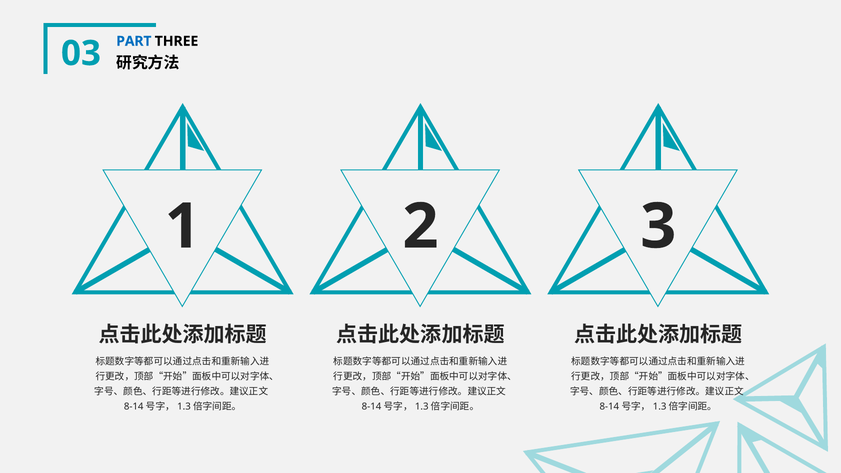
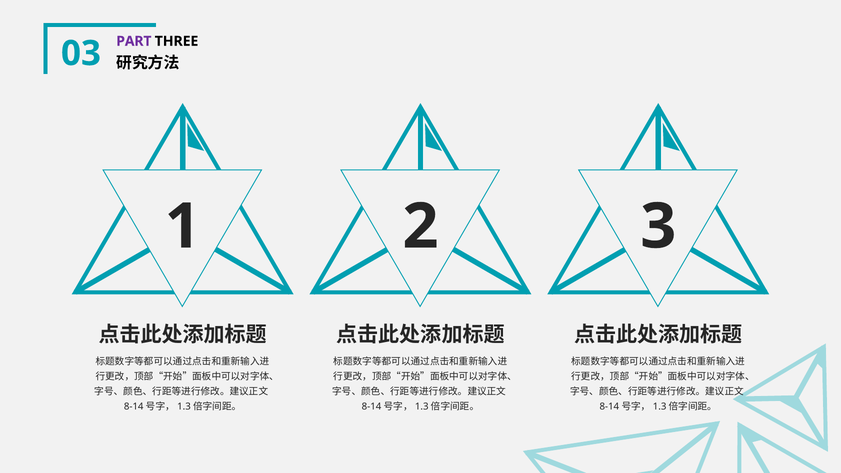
PART colour: blue -> purple (134, 41)
